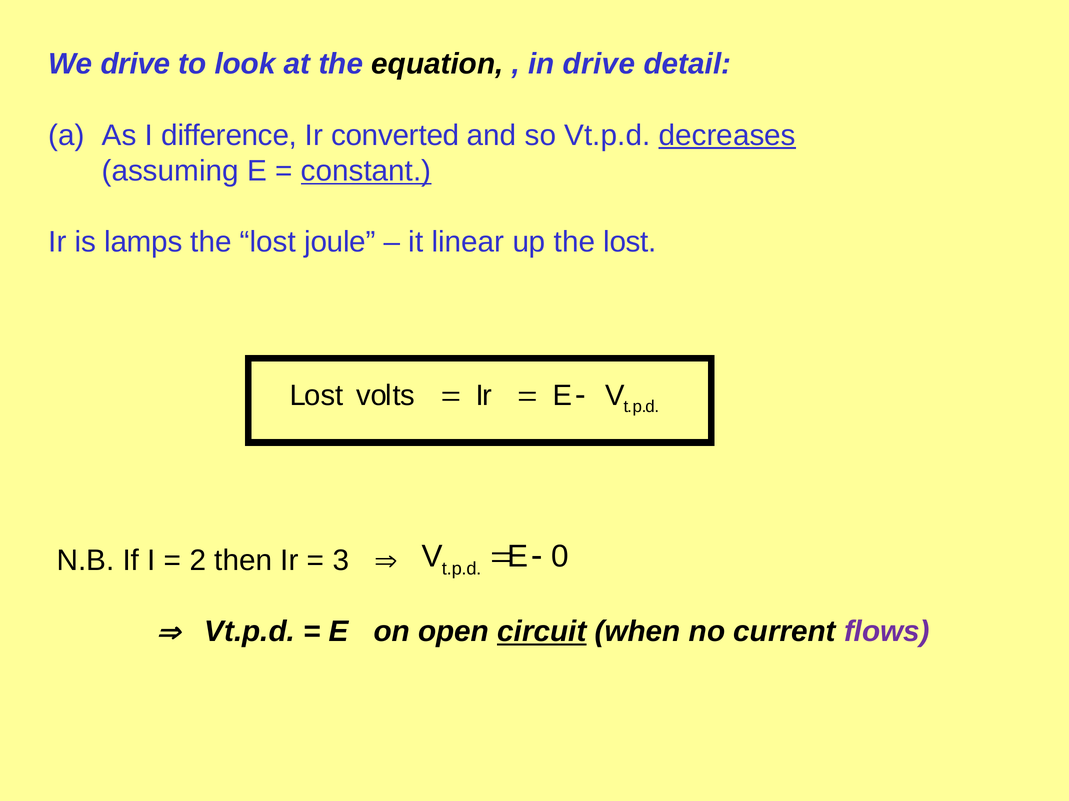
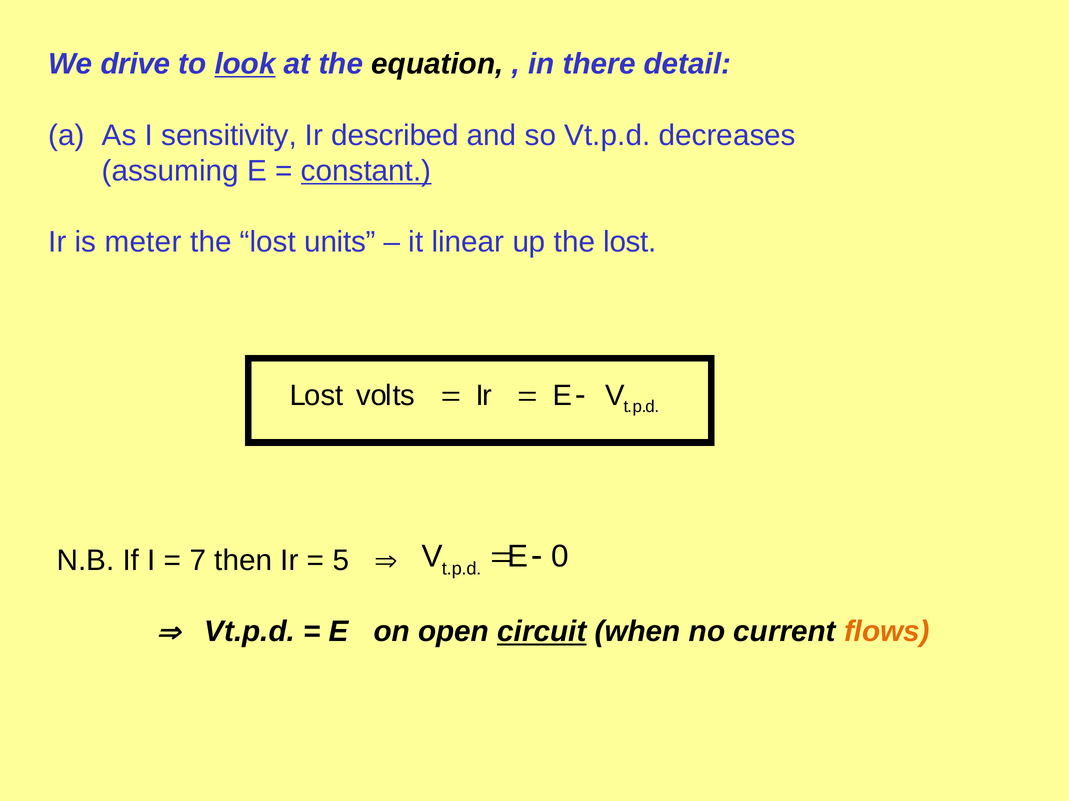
look underline: none -> present (245, 64)
in drive: drive -> there (599, 64)
difference: difference -> sensitivity (229, 135)
converted: converted -> described (395, 135)
decreases underline: present -> none (727, 135)
lamps: lamps -> meter (143, 242)
joule: joule -> units (340, 242)
2: 2 -> 7 (198, 561)
3: 3 -> 5 (341, 561)
flows colour: purple -> orange (887, 632)
